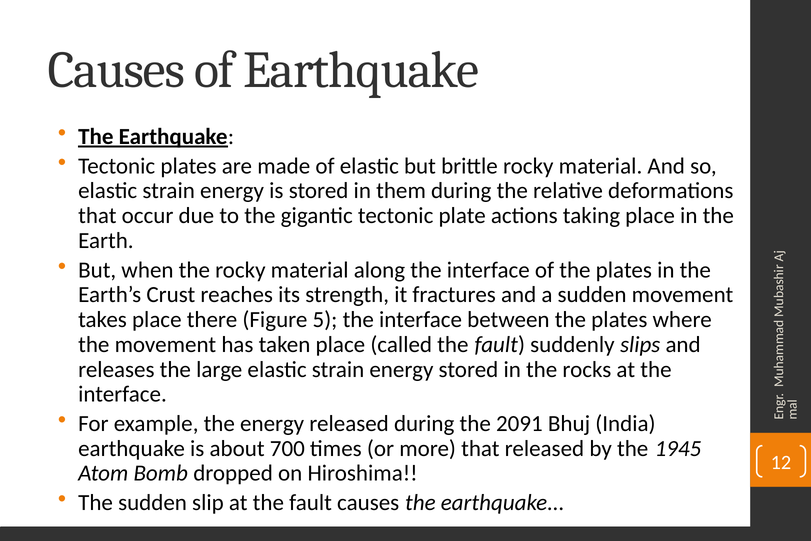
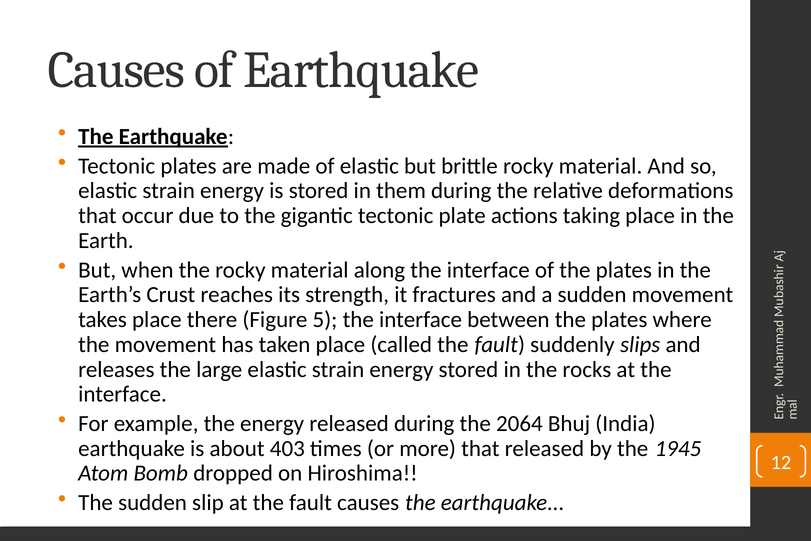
2091: 2091 -> 2064 (519, 423)
700: 700 -> 403 (287, 448)
